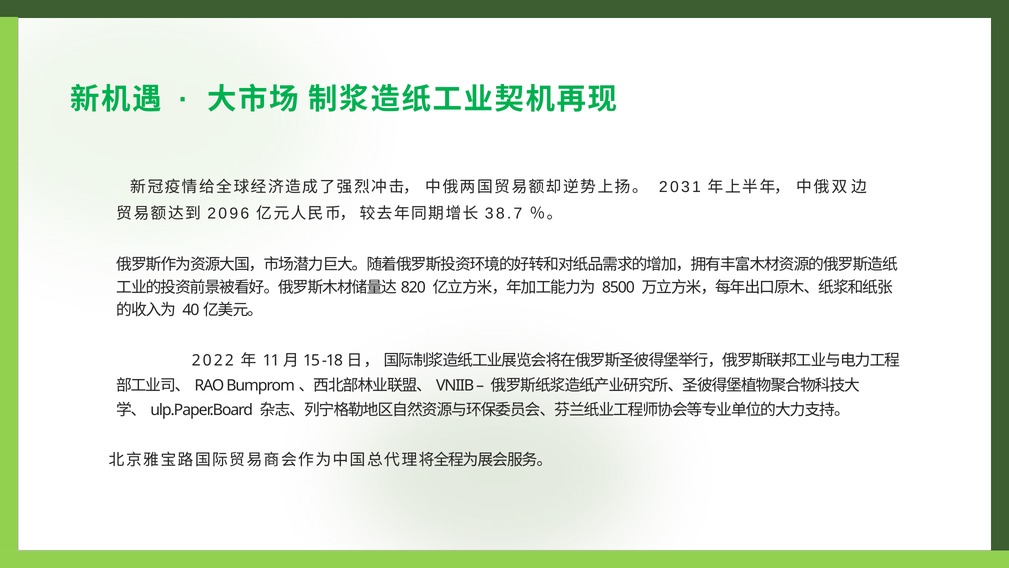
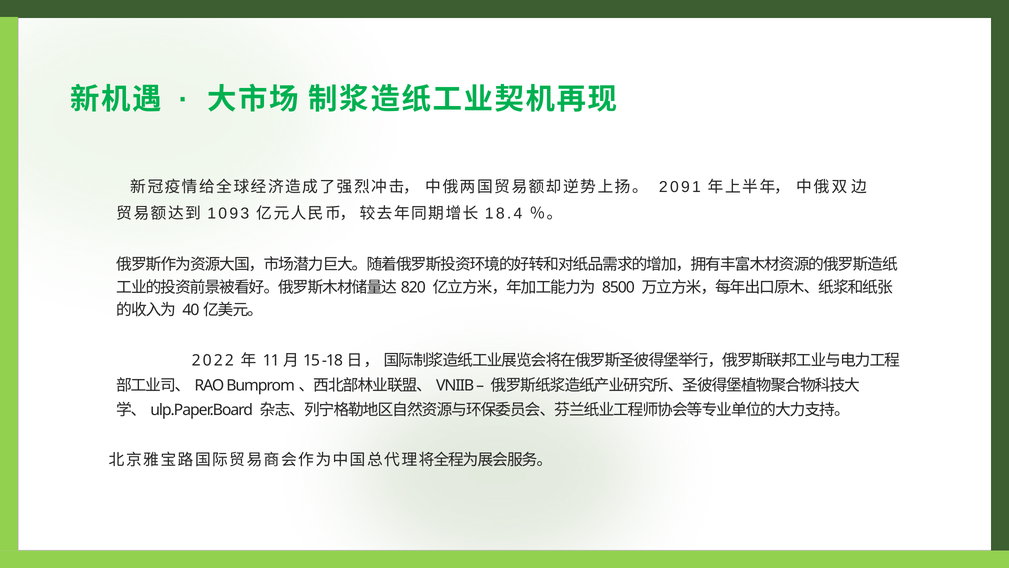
2 0 3: 3 -> 9 (685, 187)
2: 2 -> 1 (212, 213)
6: 6 -> 3 (245, 213)
3: 3 -> 1 (489, 213)
7: 7 -> 4 (518, 213)
